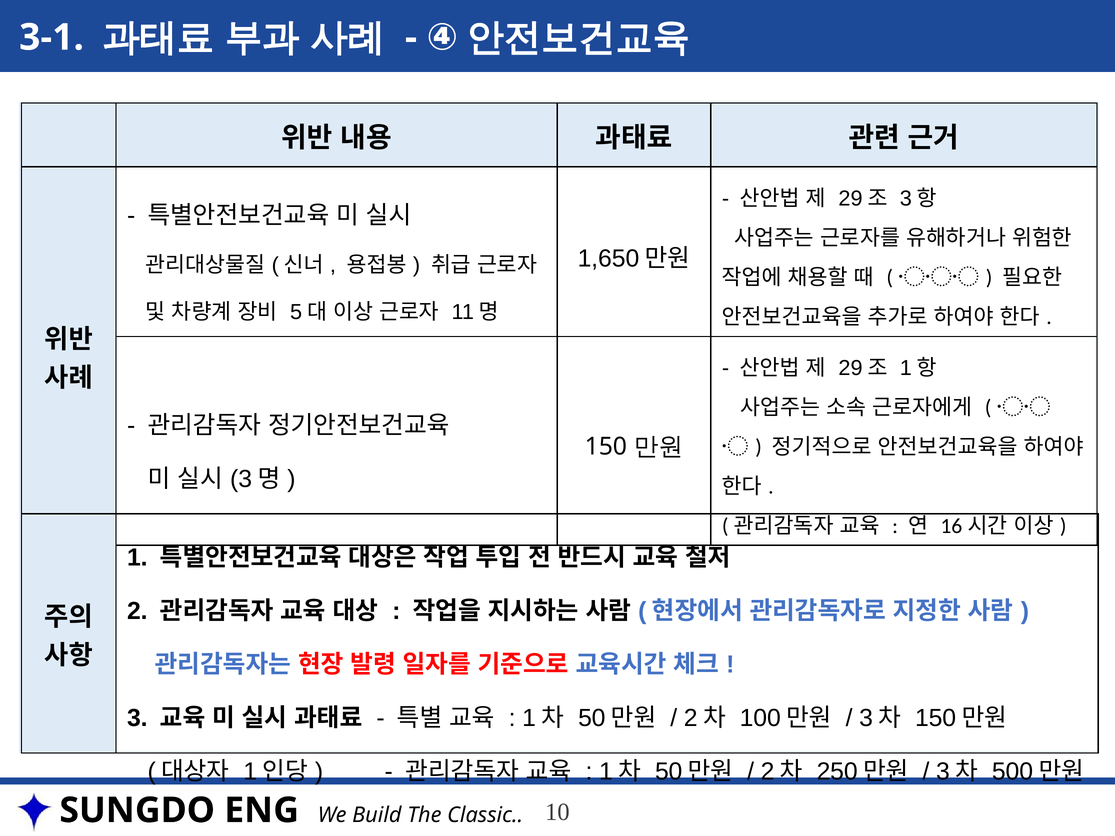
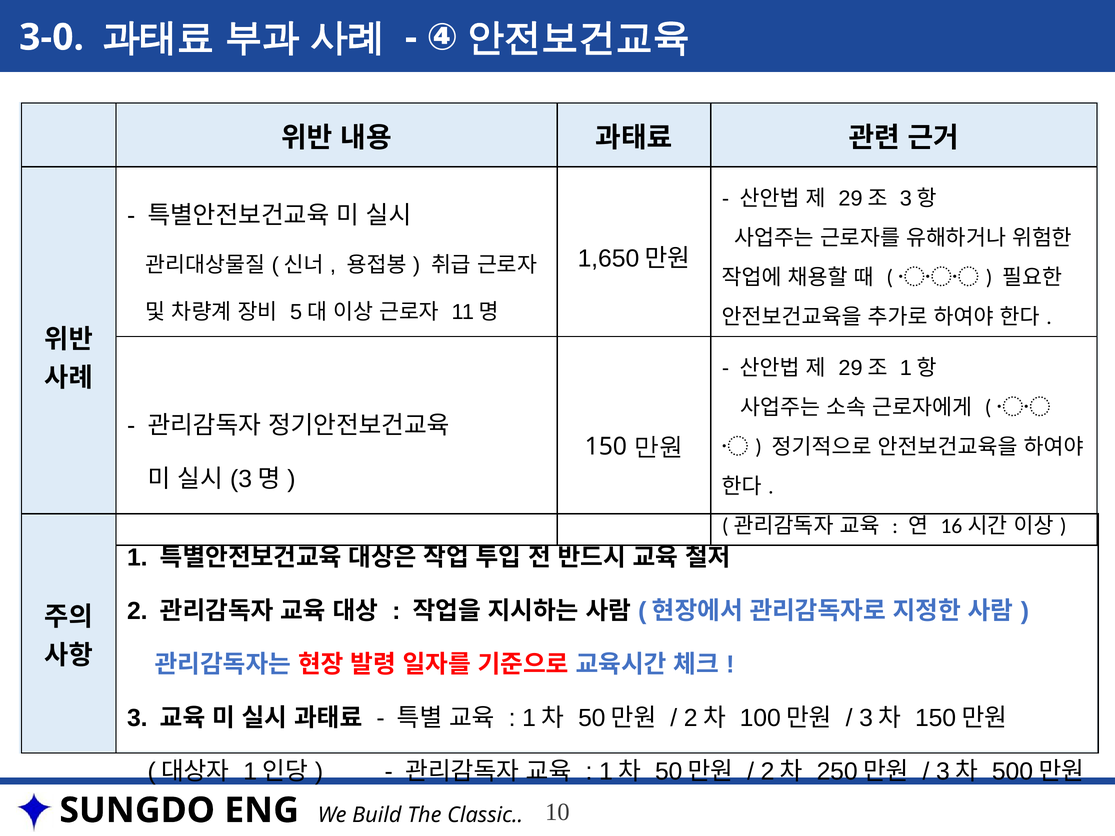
3-1: 3-1 -> 3-0 (52, 37)
